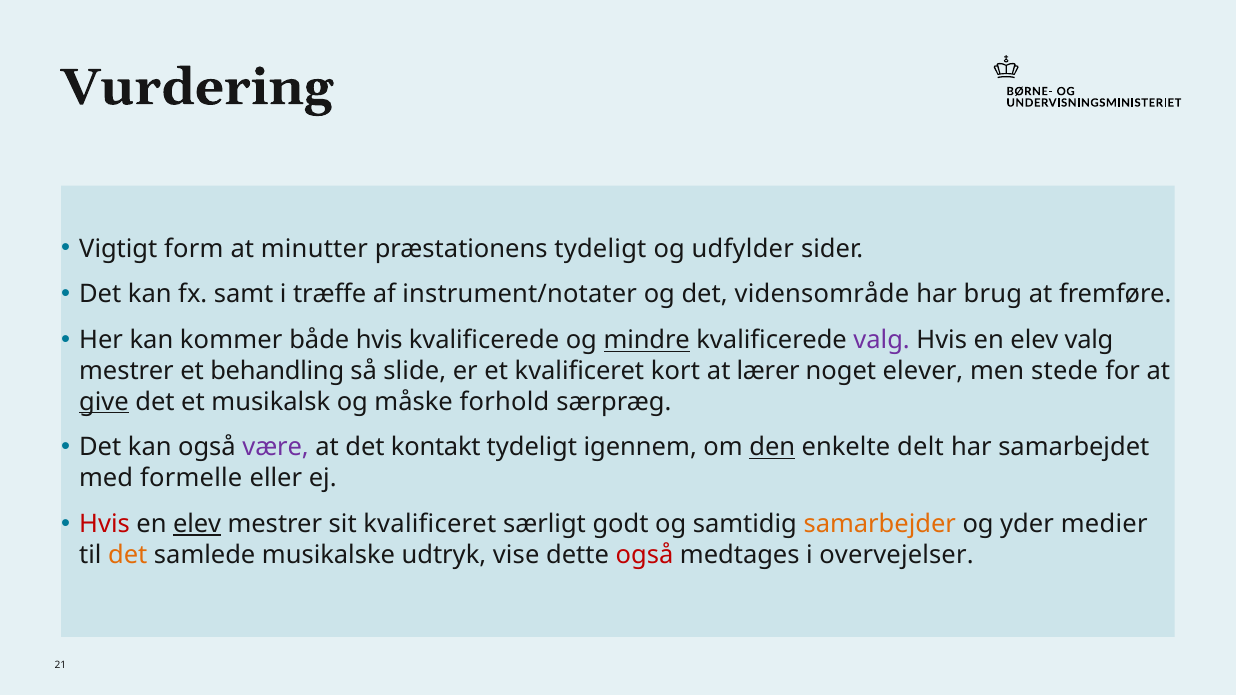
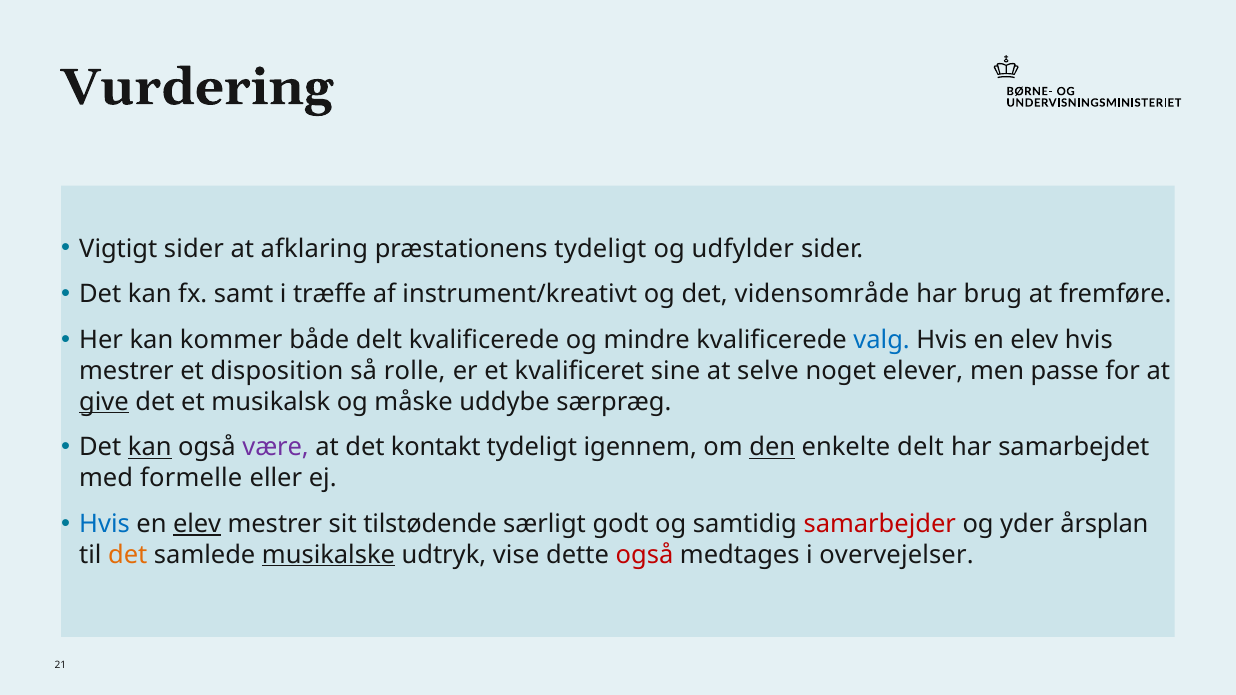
Vigtigt form: form -> sider (194, 249)
minutter: minutter -> afklaring (314, 249)
instrument/notater: instrument/notater -> instrument/kreativt (520, 295)
både hvis: hvis -> delt (379, 341)
mindre underline: present -> none (647, 341)
valg colour: purple -> blue (882, 341)
elev valg: valg -> hvis (1089, 341)
behandling: behandling -> disposition (277, 371)
slide: slide -> rolle (415, 371)
kort: kort -> sine (676, 371)
lærer: lærer -> selve (768, 371)
stede: stede -> passe (1065, 371)
forhold: forhold -> uddybe (505, 402)
kan underline: none -> present (150, 448)
Hvis colour: red -> blue (104, 524)
sit kvalificeret: kvalificeret -> tilstødende (430, 524)
samarbejder colour: orange -> red (880, 524)
medier: medier -> årsplan (1104, 524)
musikalske underline: none -> present (328, 555)
